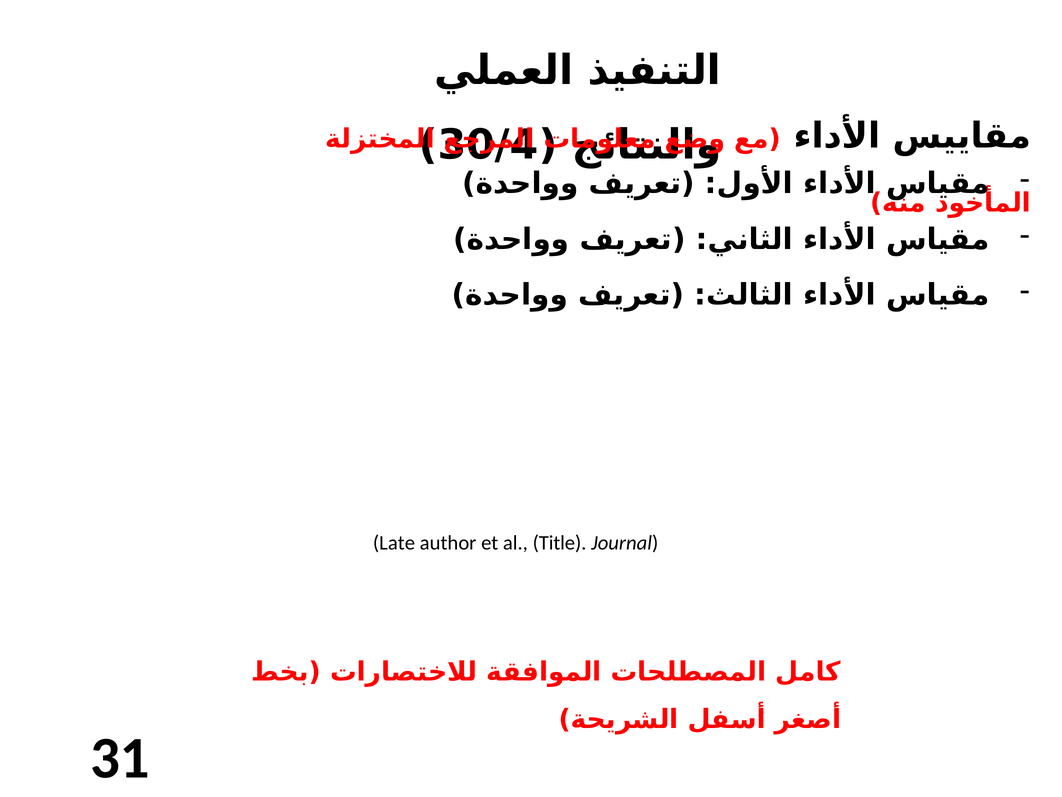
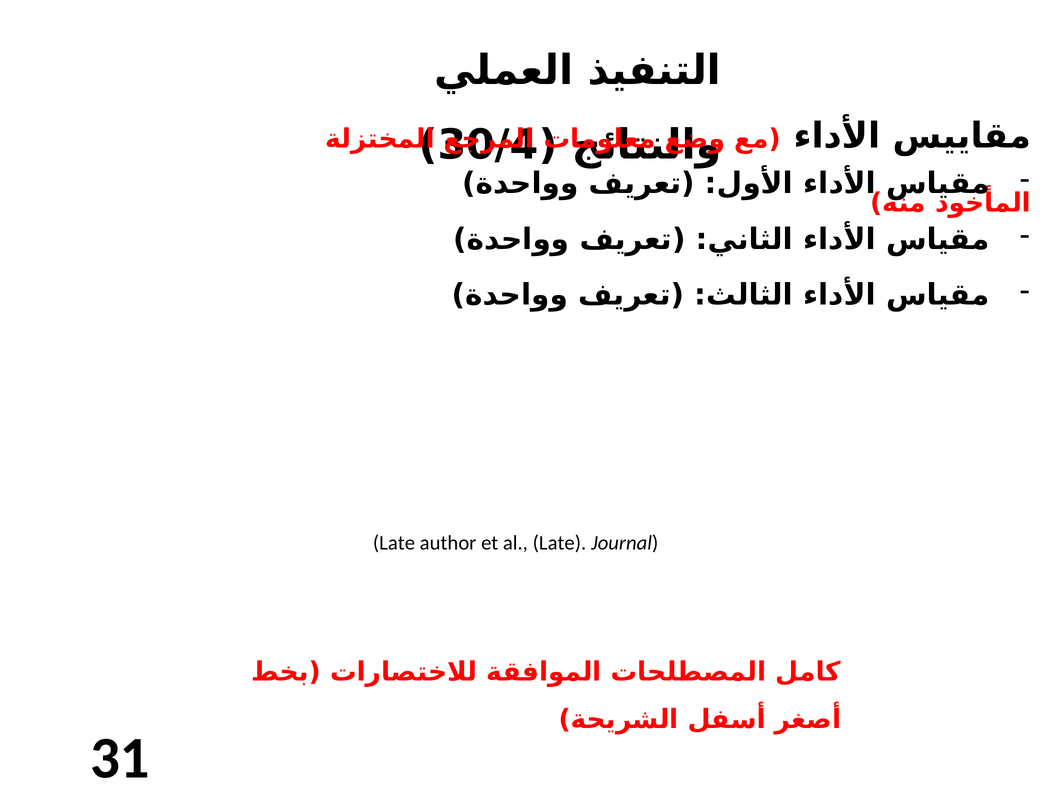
al Title: Title -> Late (559, 543)
